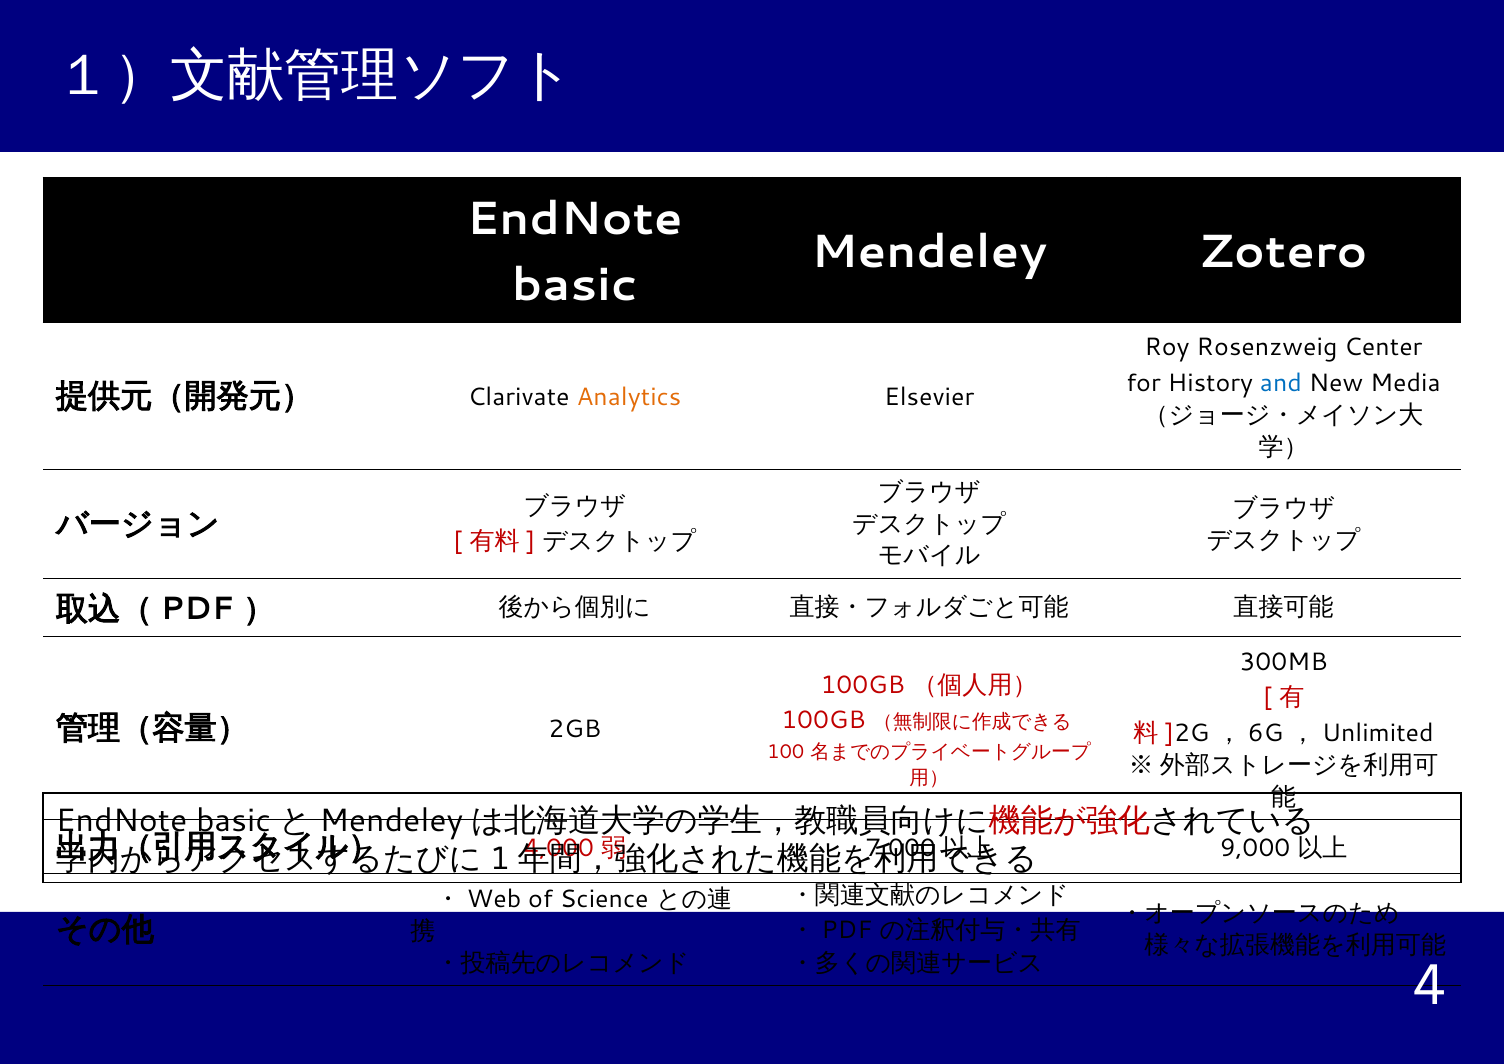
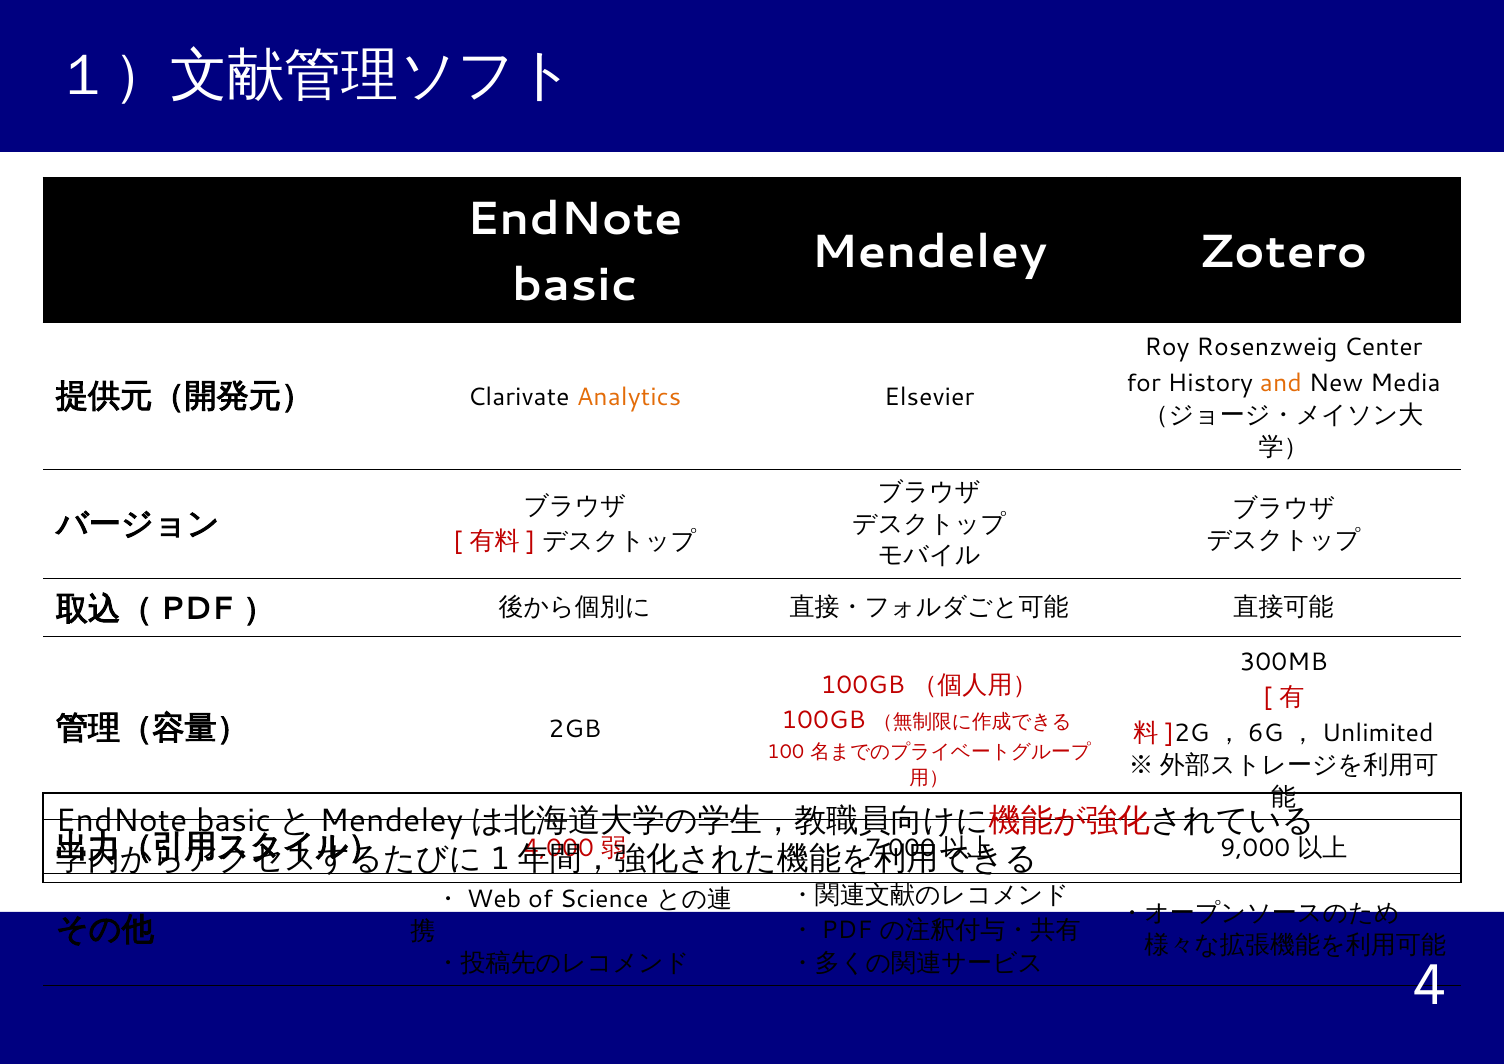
and colour: blue -> orange (1281, 383)
